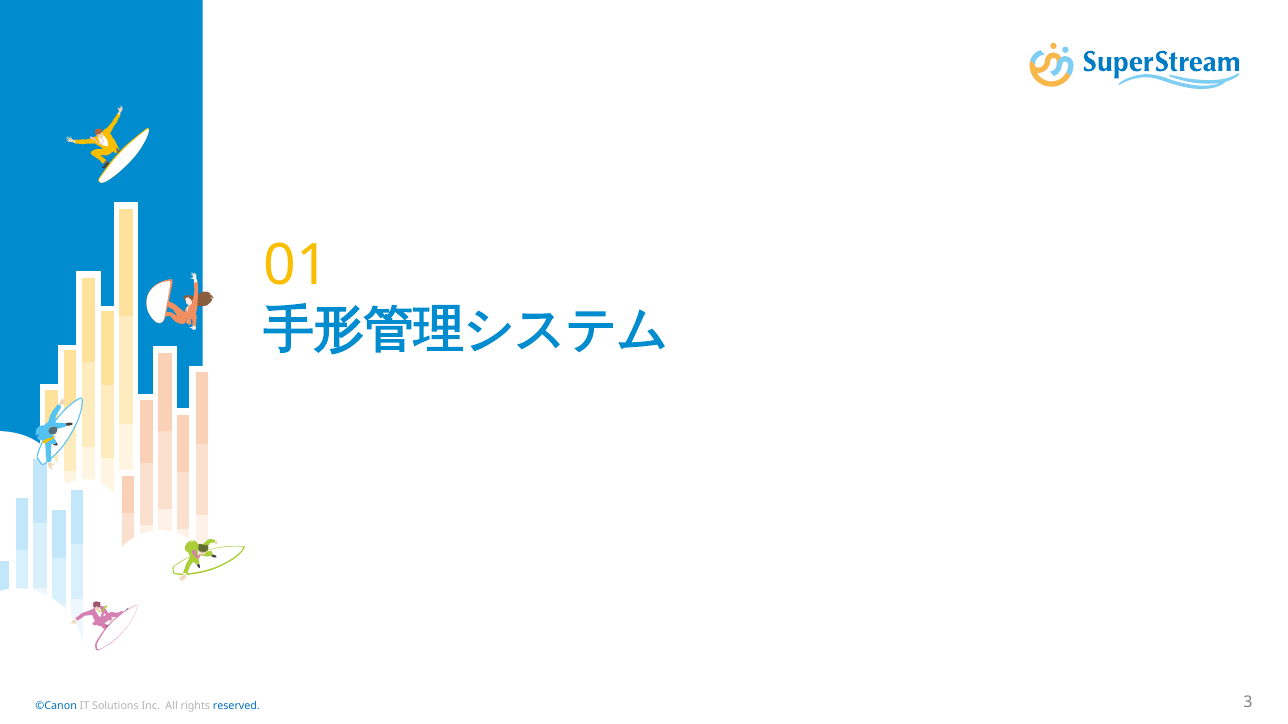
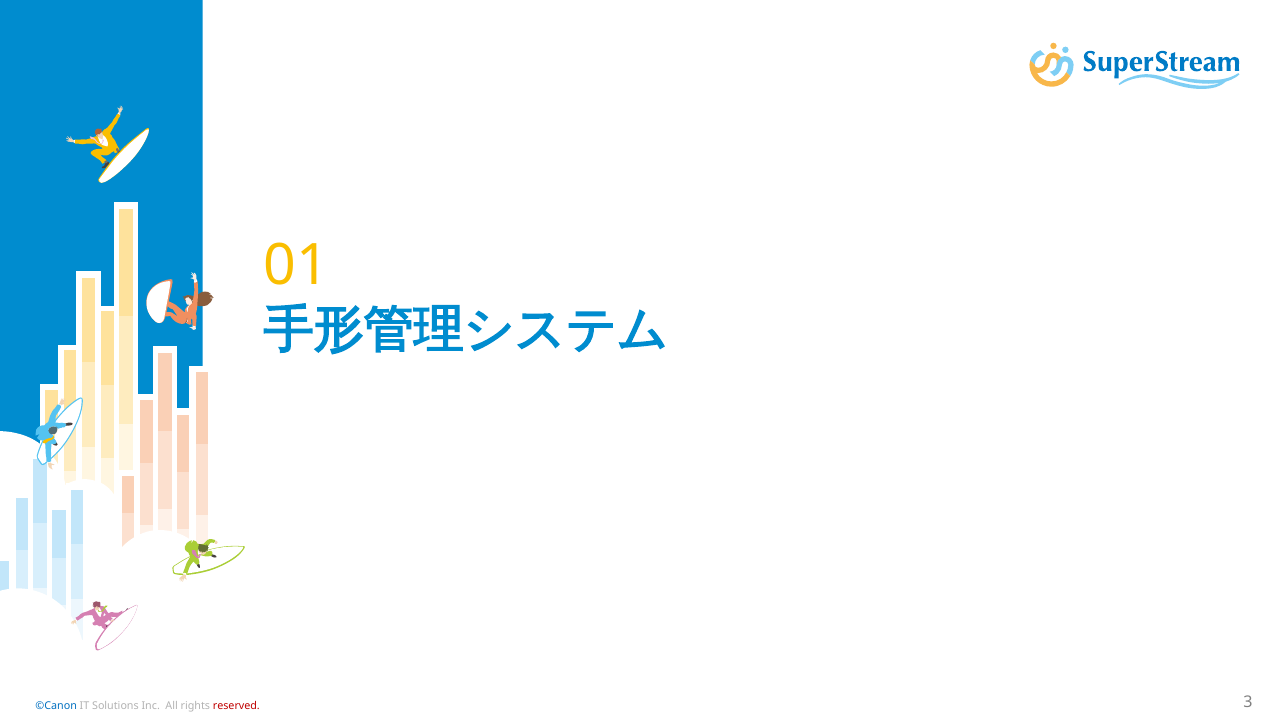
reserved colour: blue -> red (236, 706)
